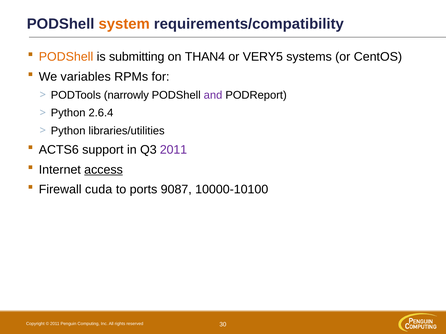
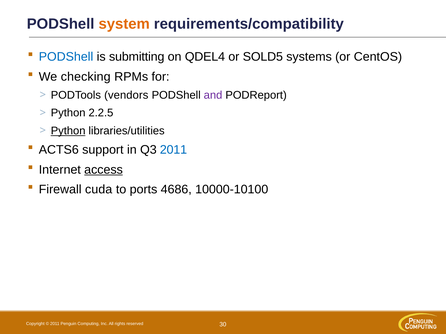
PODShell colour: orange -> blue (66, 57)
THAN4: THAN4 -> QDEL4 (205, 57)
VERY5: VERY5 -> SOLD5 (263, 57)
variables: variables -> checking (86, 77)
narrowly: narrowly -> vendors (126, 95)
2.6.4: 2.6.4 -> 2.2.5 (101, 113)
Python underline: none -> present (68, 131)
2011 colour: purple -> blue (173, 150)
9087: 9087 -> 4686 (176, 190)
